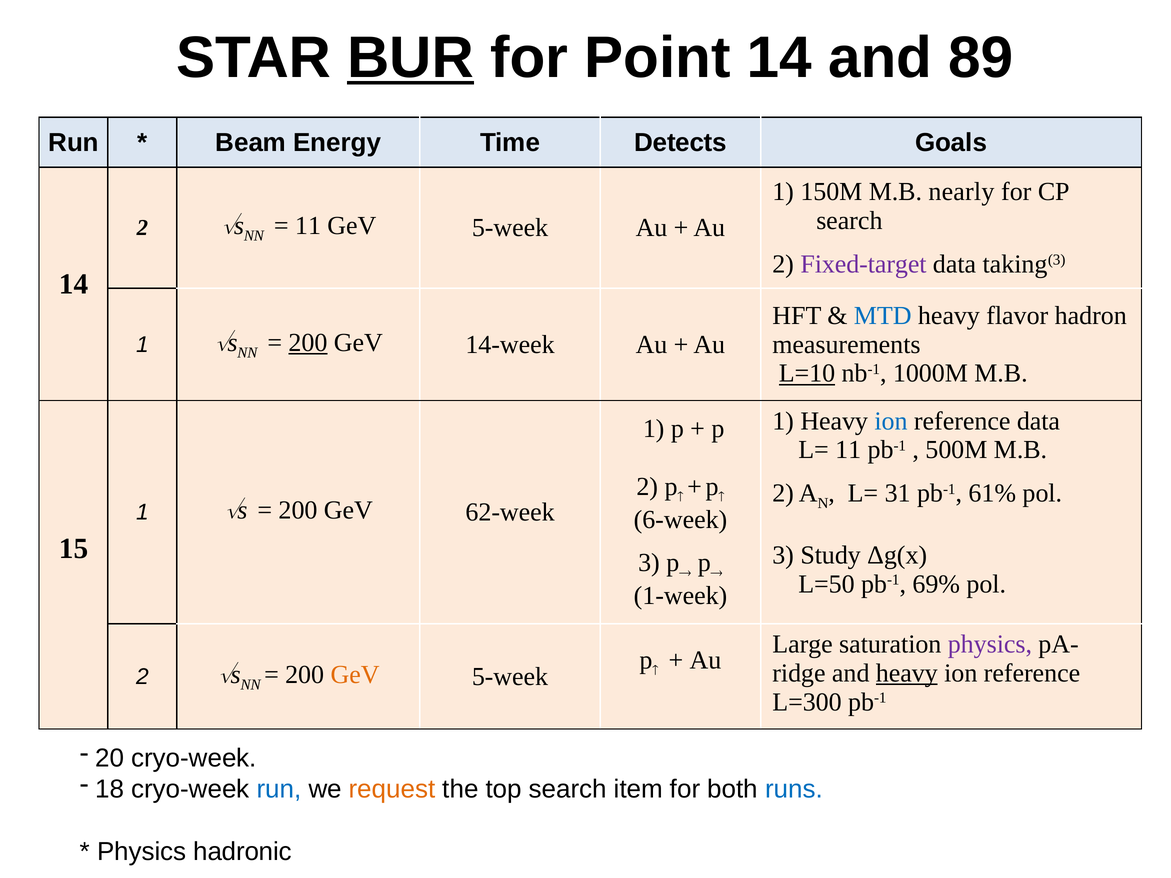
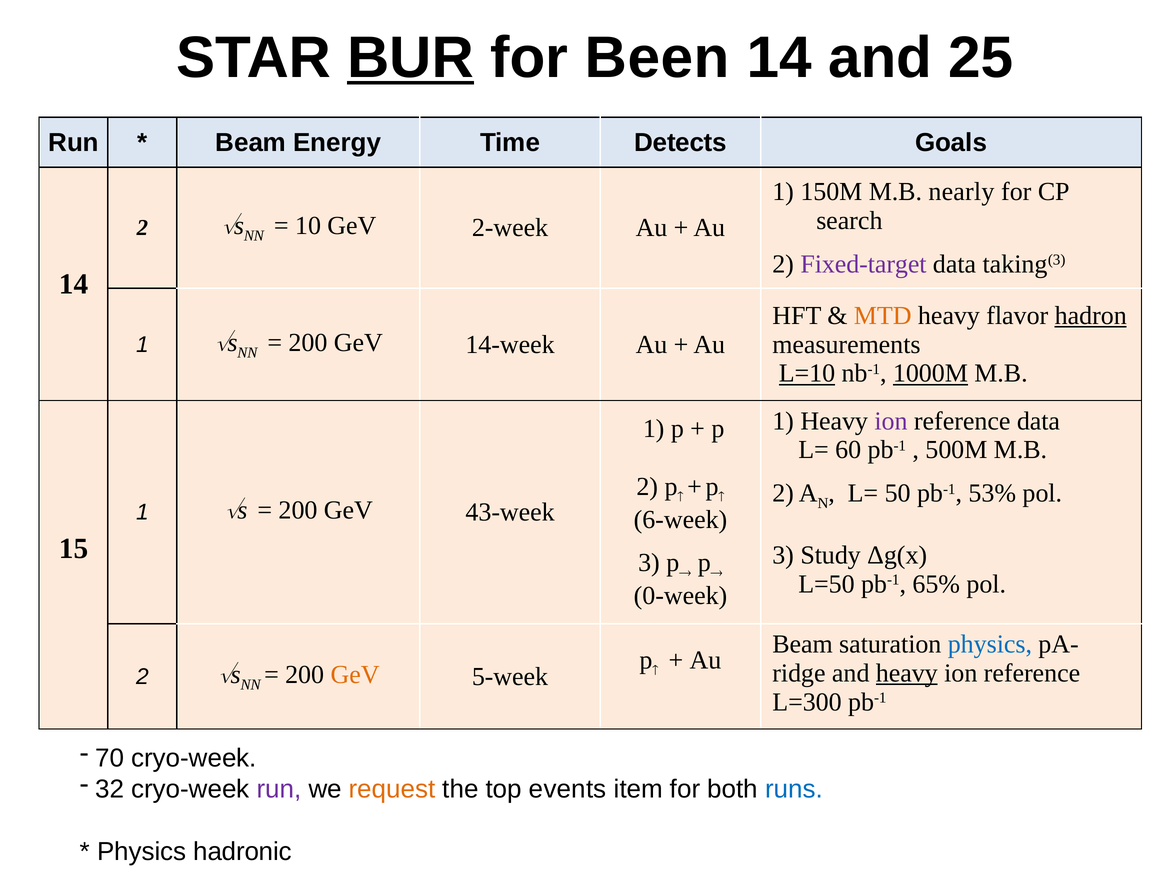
Point: Point -> Been (657, 58)
89: 89 -> 25 (981, 58)
11: 11 -> 10 (308, 226)
5-week: 5-week -> 2-week (510, 228)
MTD colour: blue -> orange (883, 316)
hadron underline: none -> present (1091, 316)
200 underline: present -> none (308, 343)
1000M underline: none -> present (930, 374)
ion colour: blue -> purple (891, 421)
L= 11: 11 -> 60 (848, 450)
31: 31 -> 50 (898, 493)
61%: 61% -> 53% (992, 493)
62-week: 62-week -> 43-week (510, 512)
69%: 69% -> 65% (936, 584)
1-week: 1-week -> 0-week (680, 596)
Large: Large -> Beam (803, 644)
physics colour: purple -> blue (990, 644)
20: 20 -> 70 (110, 758)
18: 18 -> 32 (110, 789)
run colour: blue -> purple (279, 789)
top search: search -> events (568, 789)
